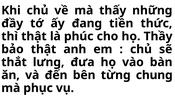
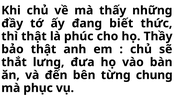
tiền: tiền -> biết (121, 23)
